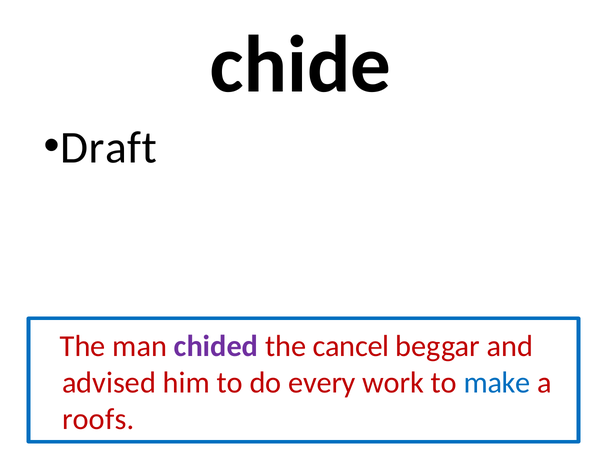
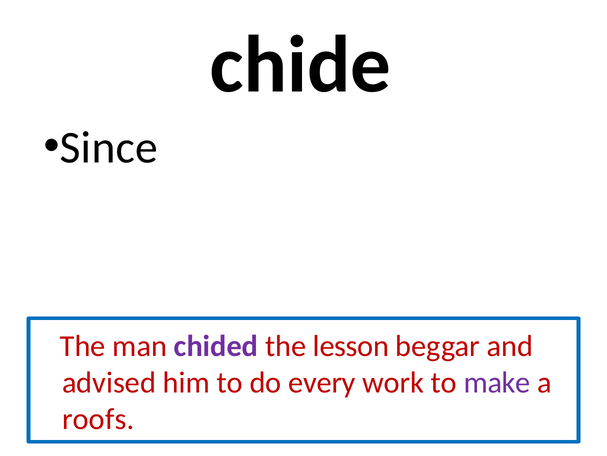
Draft: Draft -> Since (109, 147)
cancel: cancel -> lesson (351, 346)
make colour: blue -> purple (497, 382)
